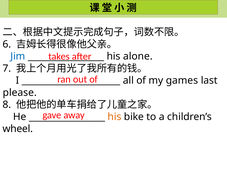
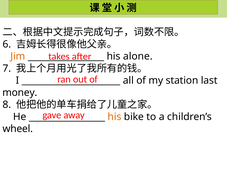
Jim colour: blue -> orange (18, 56)
games: games -> station (182, 81)
please: please -> money (20, 93)
